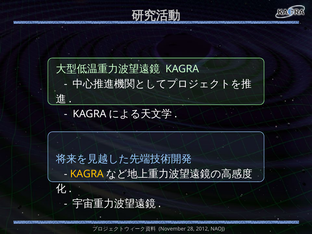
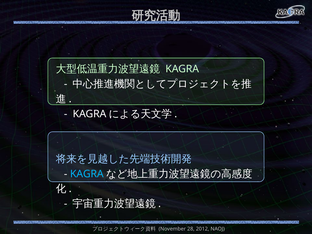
KAGRA colour: yellow -> light blue (87, 174)
